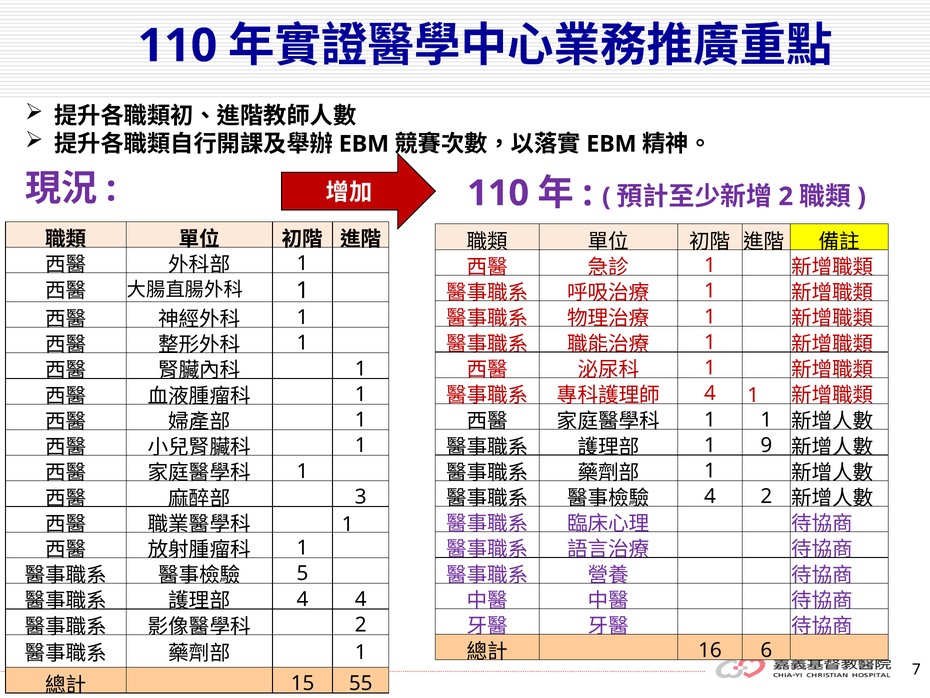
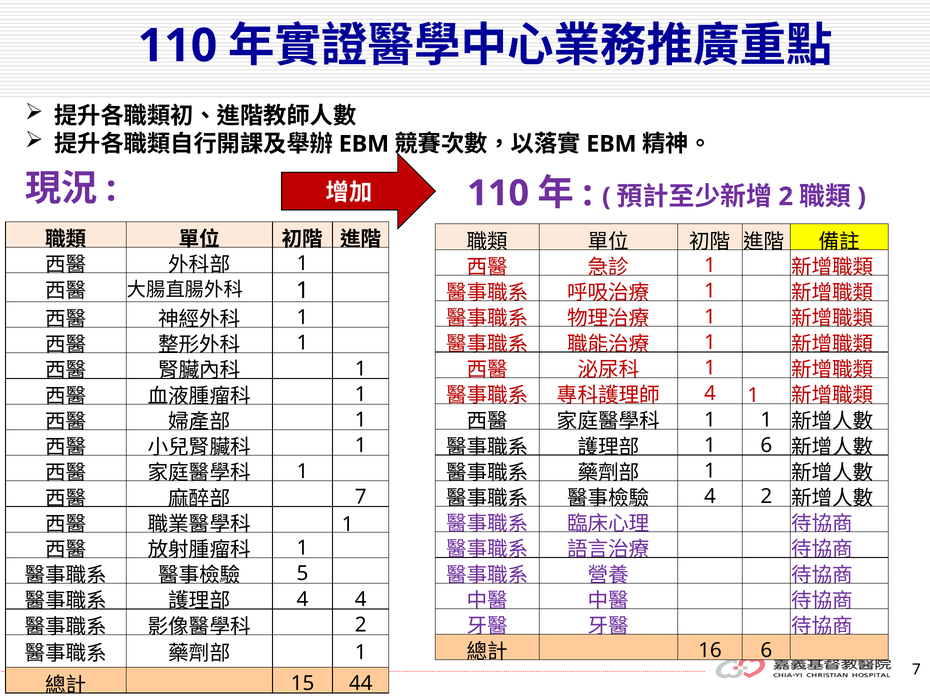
1 9: 9 -> 6 (766, 445)
3: 3 -> 7 (361, 496)
55: 55 -> 44 (361, 683)
